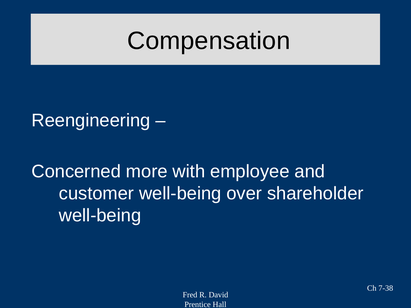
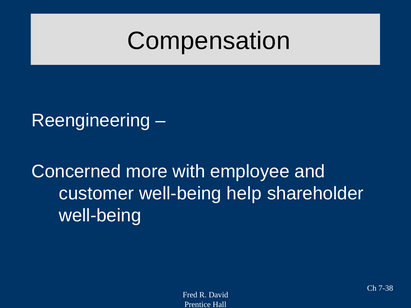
over: over -> help (244, 194)
